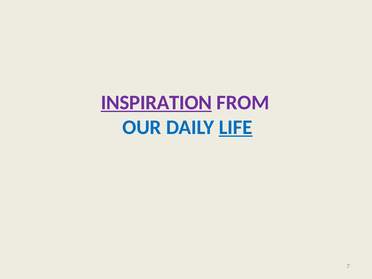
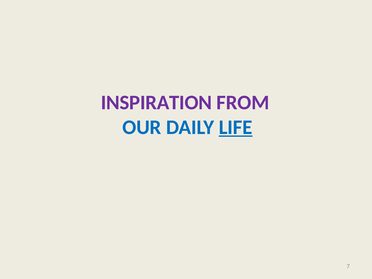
INSPIRATION underline: present -> none (156, 103)
